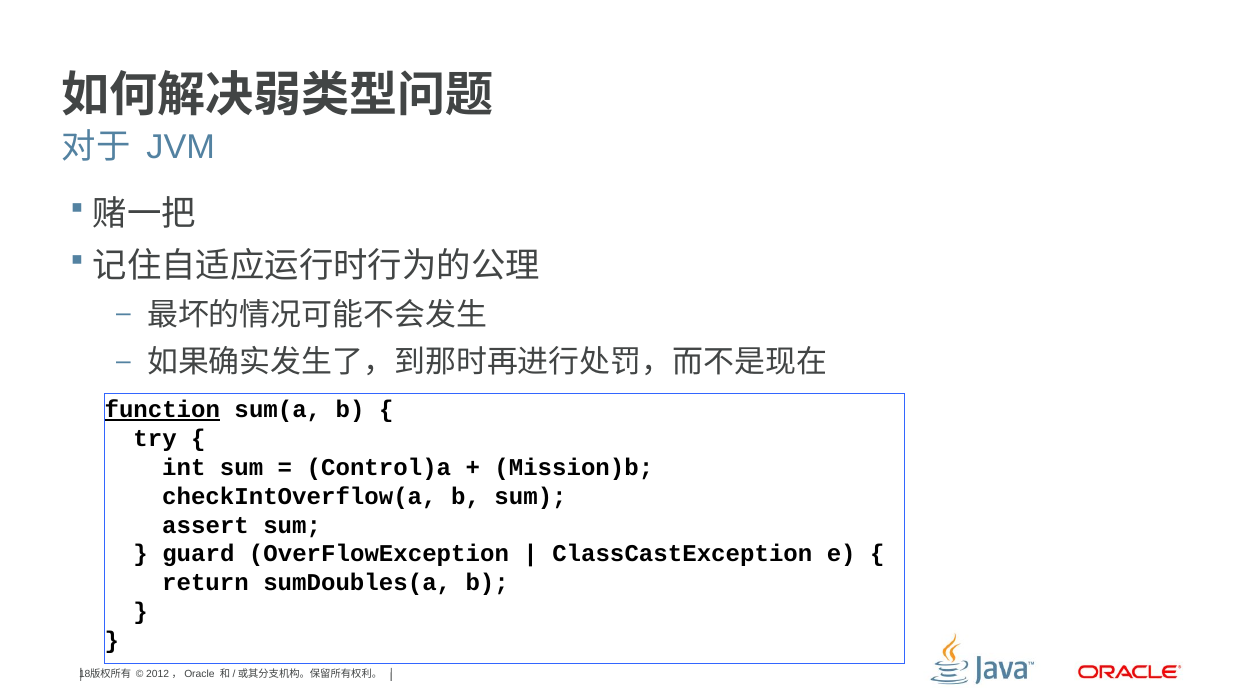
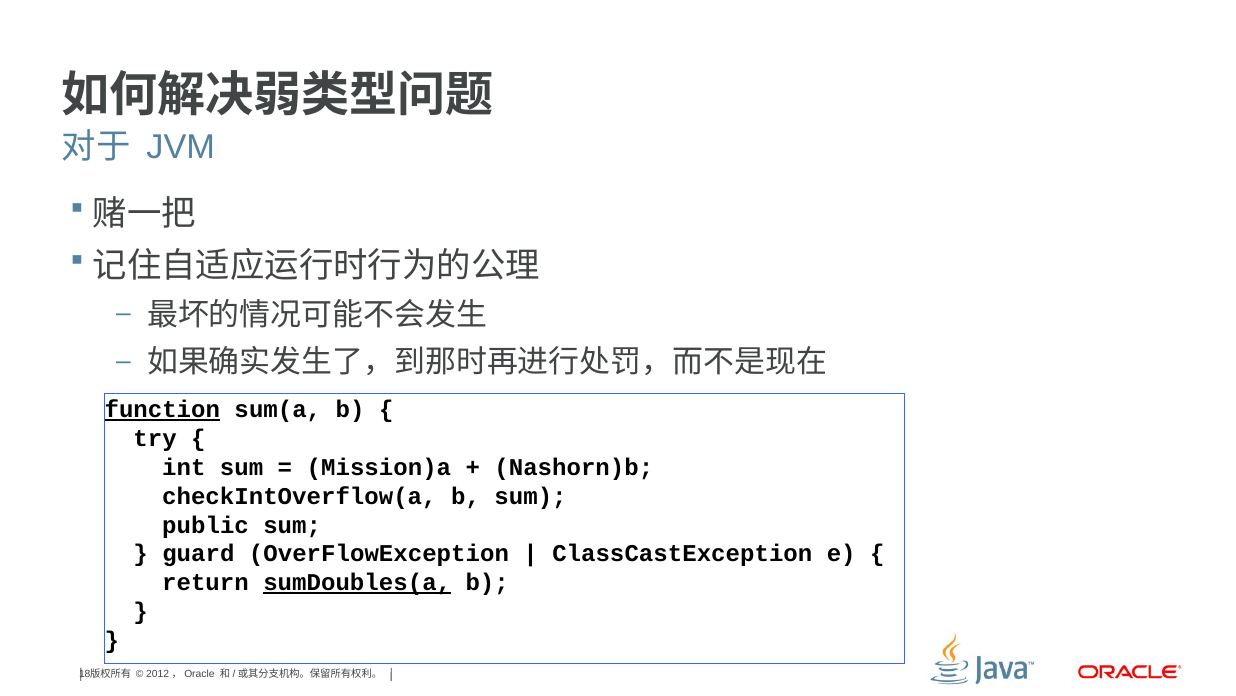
Control)a: Control)a -> Mission)a (379, 467)
Mission)b: Mission)b -> Nashorn)b (574, 467)
assert: assert -> public (206, 525)
sumDoubles(a underline: none -> present (357, 582)
